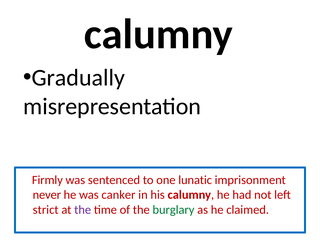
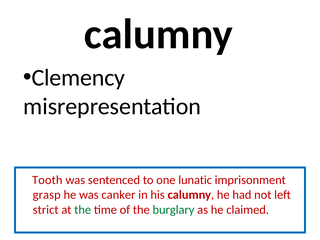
Gradually: Gradually -> Clemency (78, 78)
Firmly: Firmly -> Tooth (47, 180)
never: never -> grasp (47, 195)
the colour: purple -> green (83, 210)
